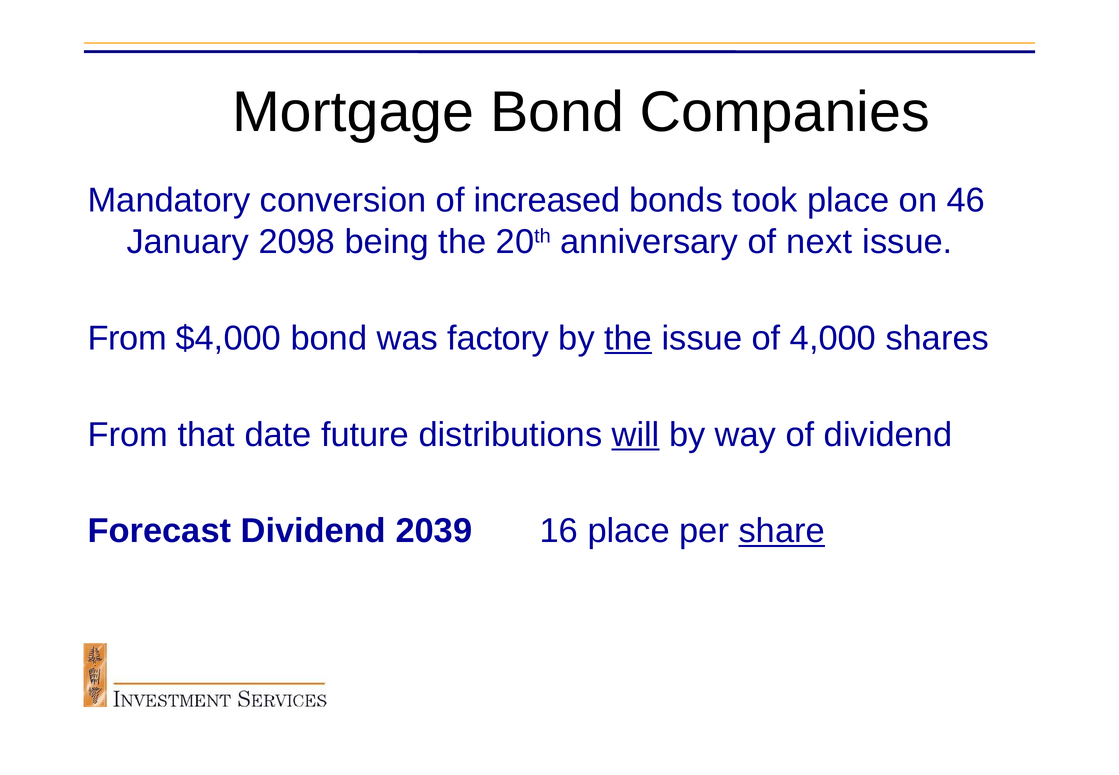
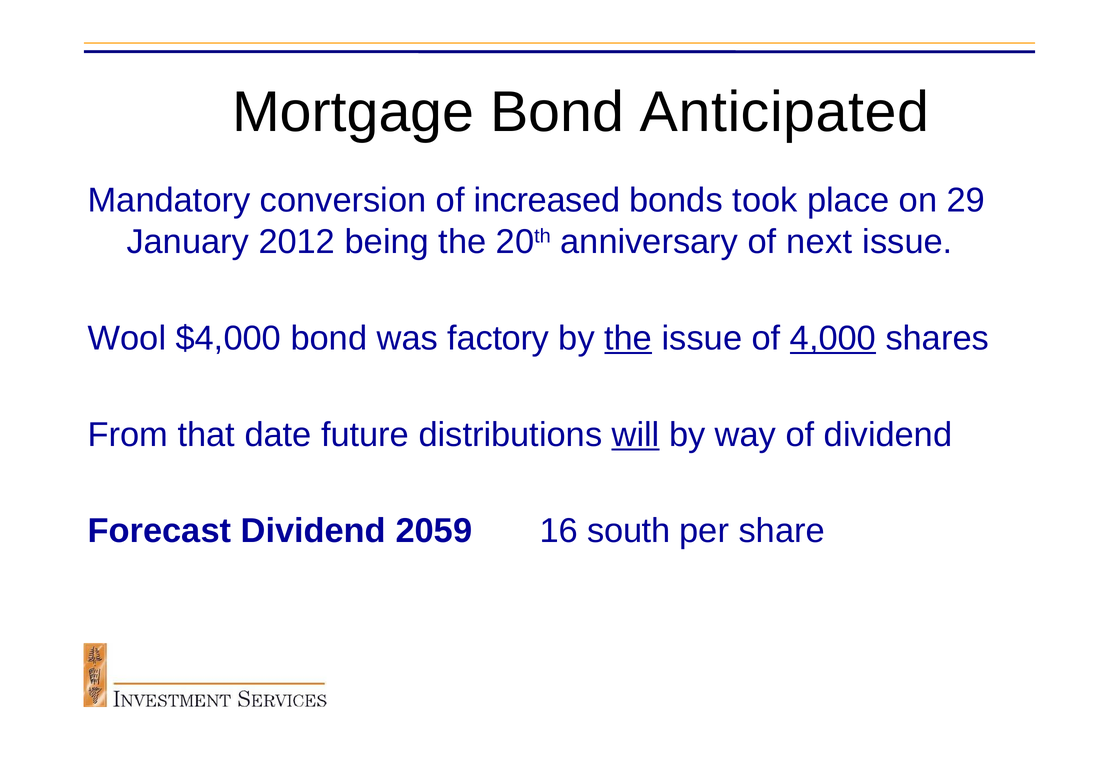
Companies: Companies -> Anticipated (784, 112)
46: 46 -> 29 (966, 200)
2098: 2098 -> 2012 (297, 242)
From: From -> Wool (127, 338)
4,000 underline: none -> present (833, 338)
2039: 2039 -> 2059 (434, 531)
16 place: place -> south (629, 531)
share underline: present -> none (782, 531)
